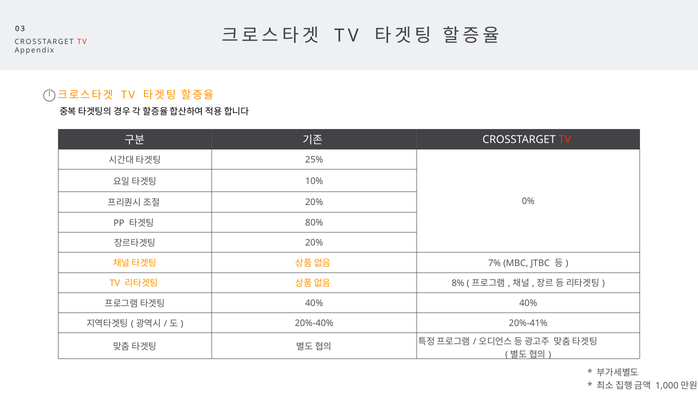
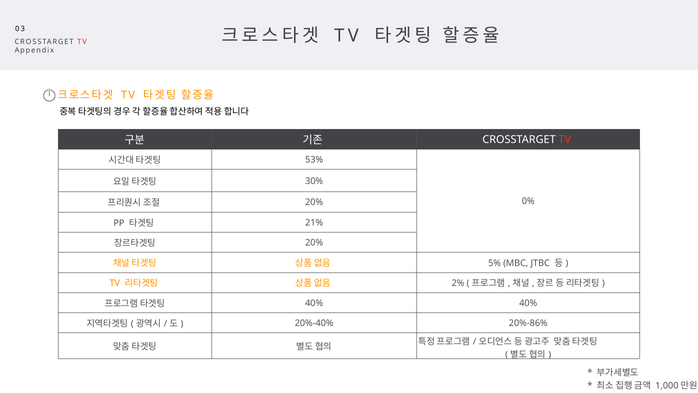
25%: 25% -> 53% (314, 160)
10%: 10% -> 30% (314, 181)
80%: 80% -> 21% (314, 223)
7%: 7% -> 5% (495, 263)
8%: 8% -> 2% (458, 283)
20%-41%: 20%-41% -> 20%-86% (528, 323)
